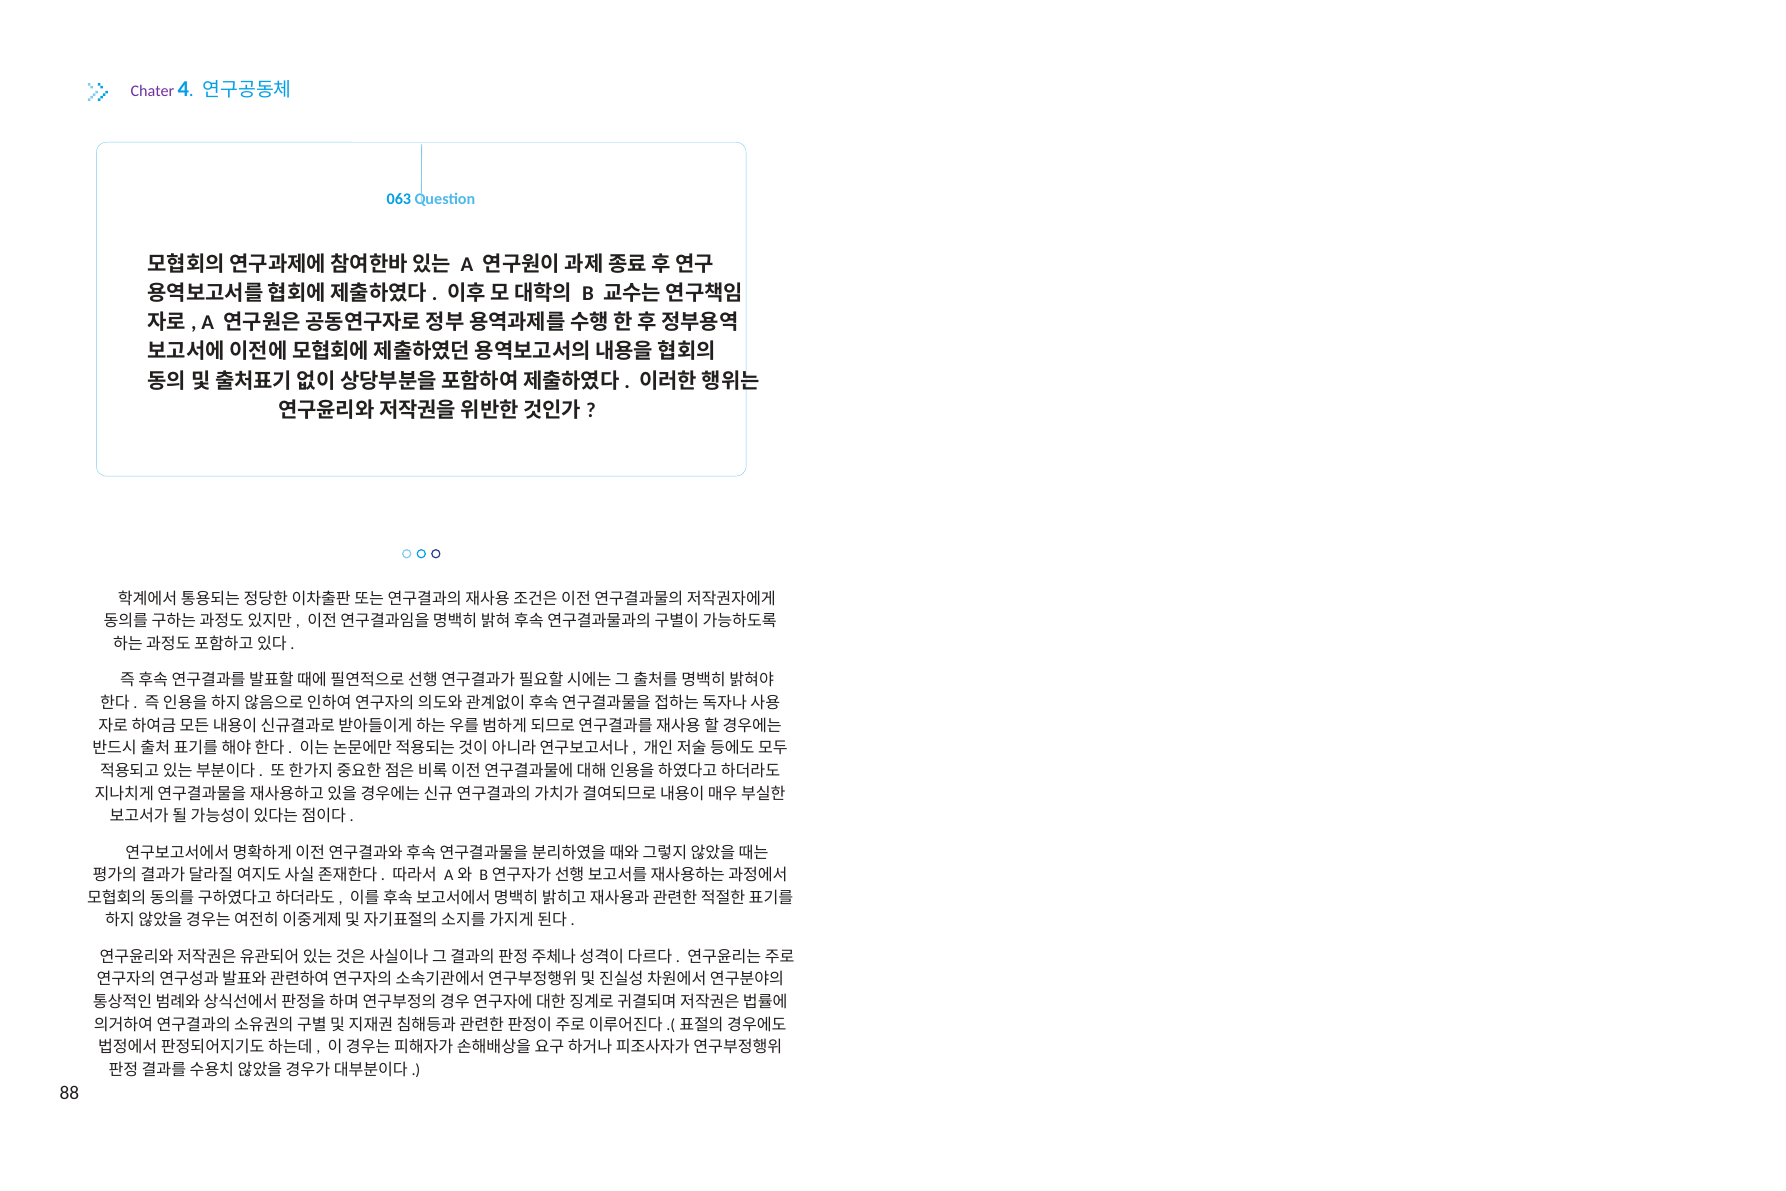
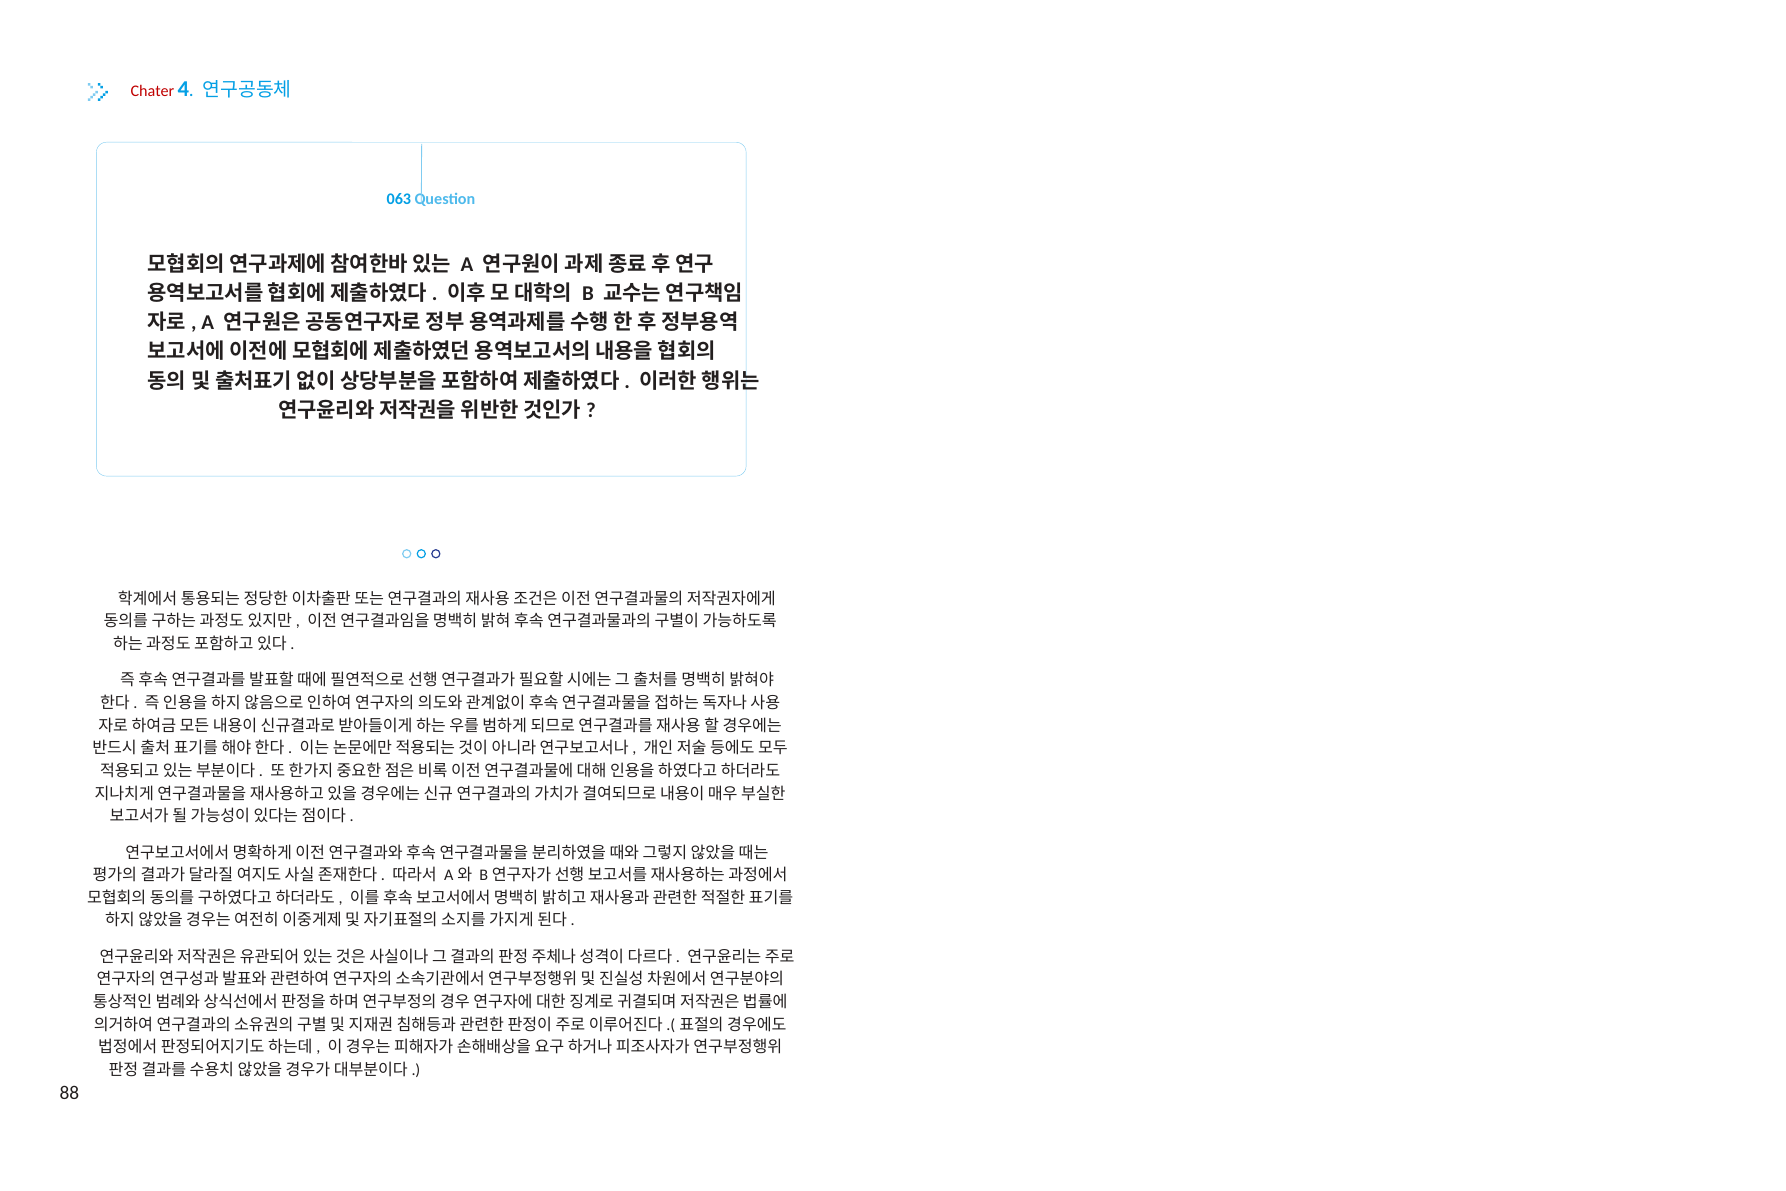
Chater colour: purple -> red (152, 92)
